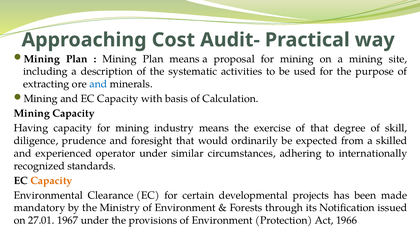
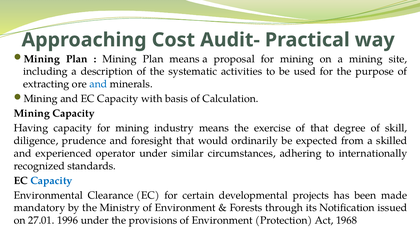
Capacity colour: orange -> blue (51, 181)
1967: 1967 -> 1996 (68, 221)
1966: 1966 -> 1968 (347, 221)
